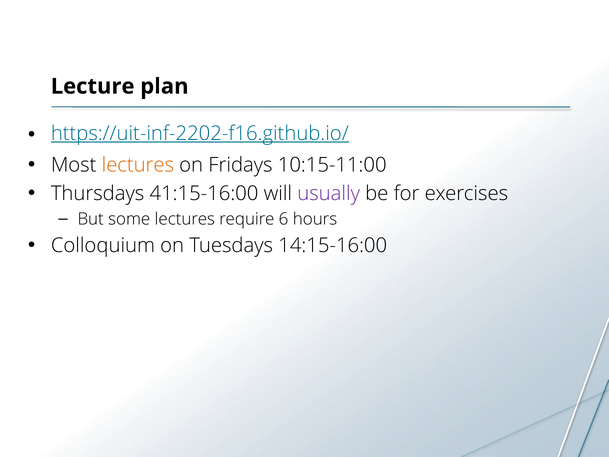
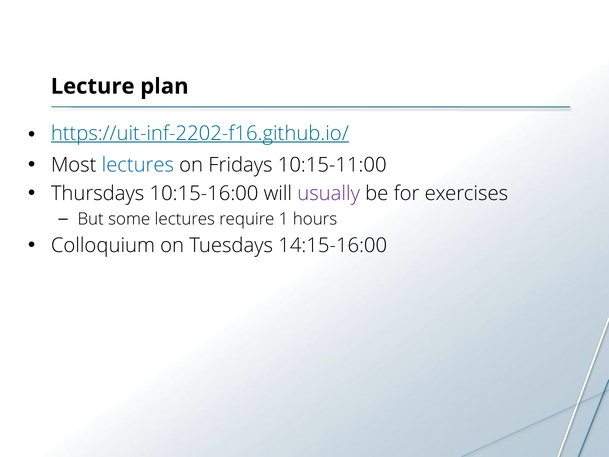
lectures colour: orange -> blue (138, 165)
41:15-16:00: 41:15-16:00 -> 10:15-16:00 (204, 193)
6: 6 -> 1 (284, 219)
